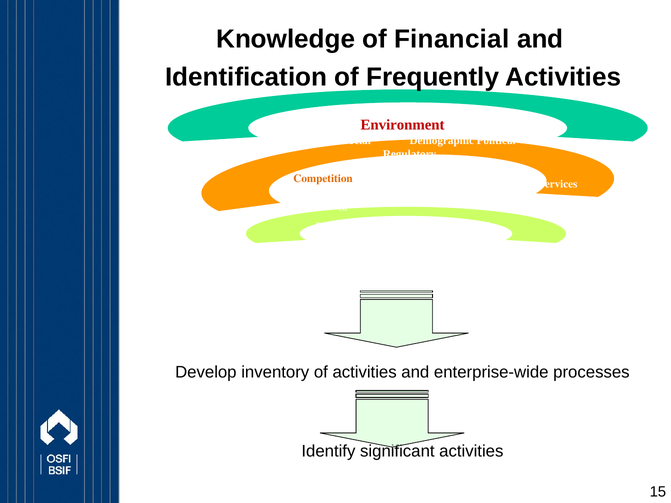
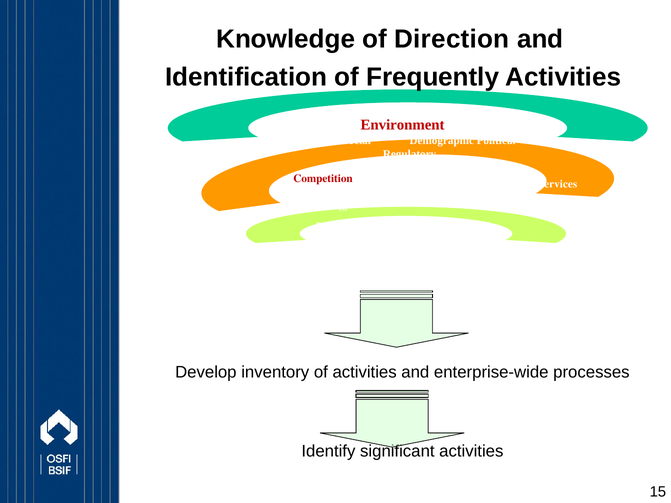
Financial: Financial -> Direction (452, 39)
Competition colour: orange -> red (323, 179)
Pursuing/Services: Pursuing/Services -> Inherent/Services (535, 184)
